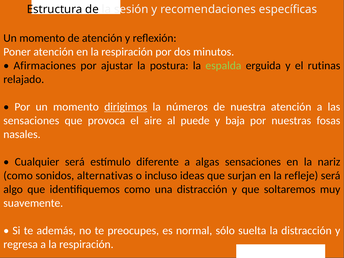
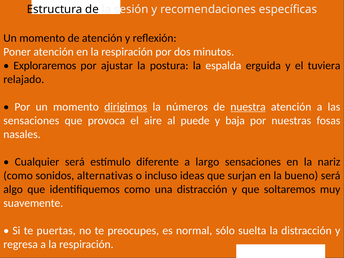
Afirmaciones: Afirmaciones -> Exploraremos (45, 66)
espalda colour: light green -> white (223, 66)
rutinas: rutinas -> tuviera (324, 66)
nuestra underline: none -> present (248, 107)
algas: algas -> largo (207, 162)
refleje: refleje -> bueno (301, 176)
además: además -> puertas (56, 231)
